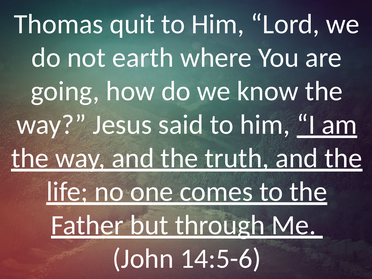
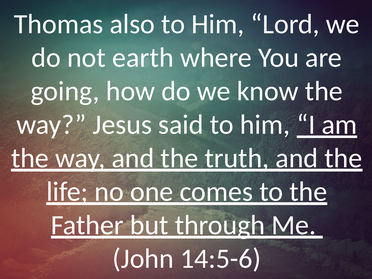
quit: quit -> also (132, 24)
